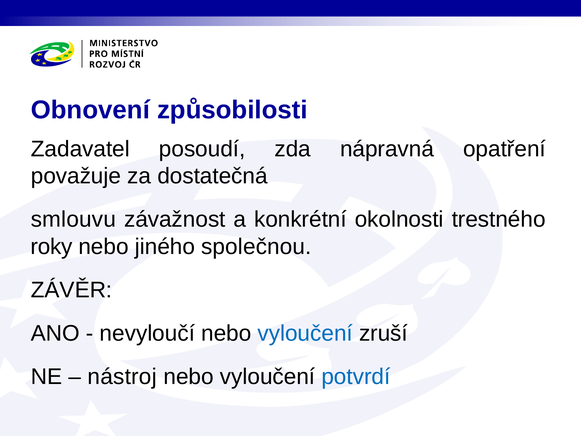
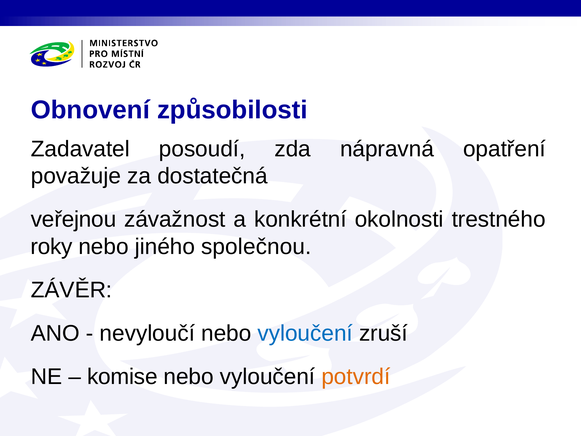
smlouvu: smlouvu -> veřejnou (74, 219)
nástroj: nástroj -> komise (122, 376)
potvrdí colour: blue -> orange (356, 376)
